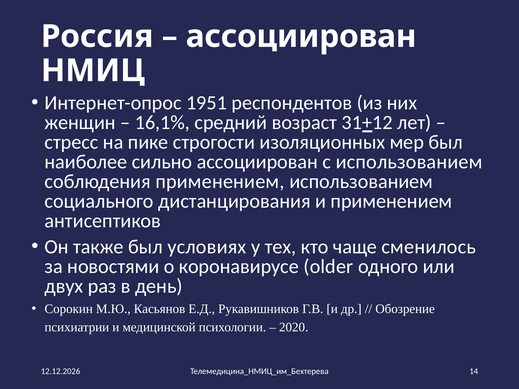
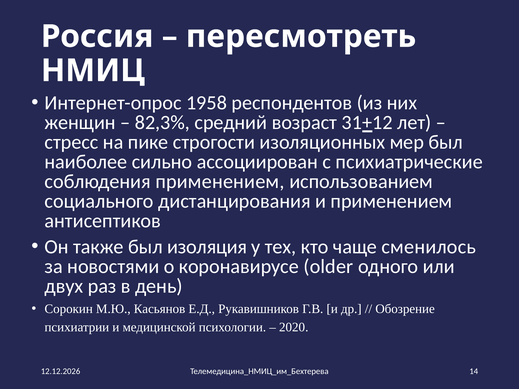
ассоциирован: ассоциирован -> пересмотреть (301, 36)
1951: 1951 -> 1958 (207, 103)
16,1%: 16,1% -> 82,3% (162, 123)
с использованием: использованием -> психиатрические (409, 162)
условиях: условиях -> изоляция (207, 247)
